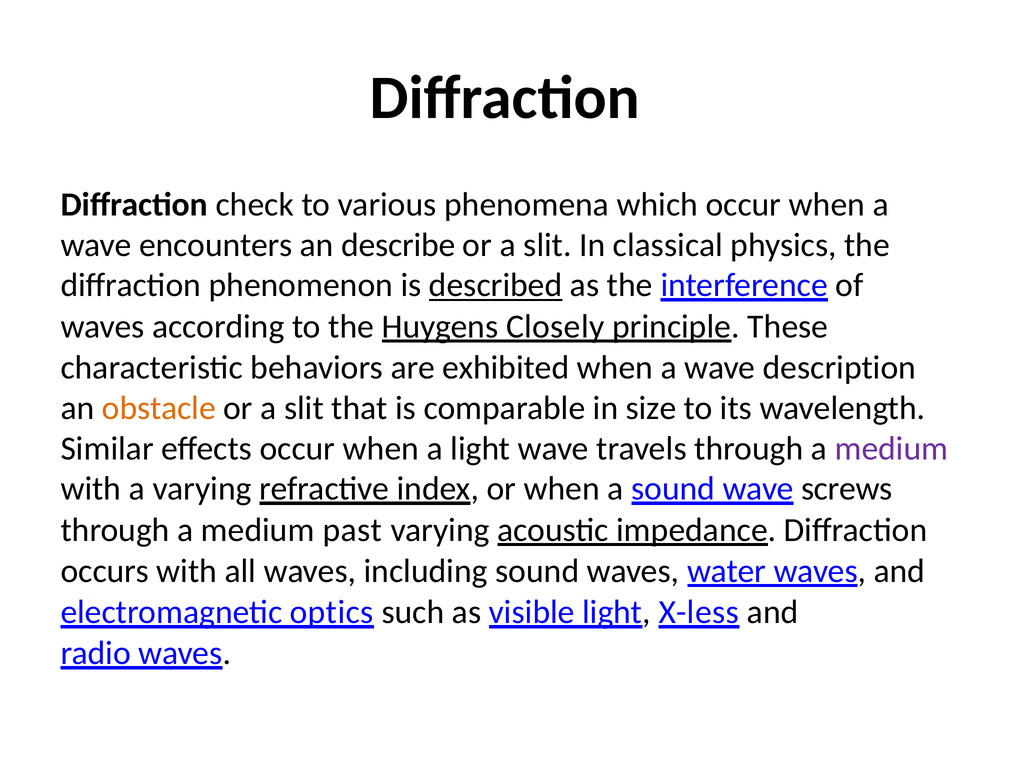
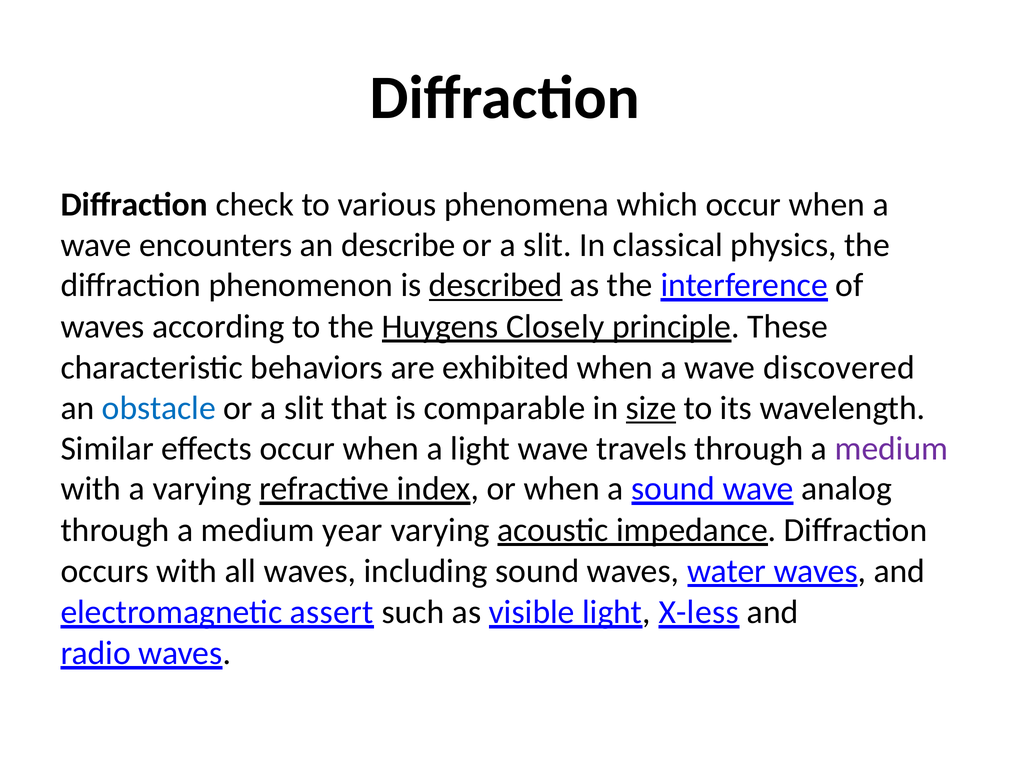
description: description -> discovered (839, 367)
obstacle colour: orange -> blue (159, 408)
size underline: none -> present (651, 408)
screws: screws -> analog (847, 489)
past: past -> year (352, 530)
optics: optics -> assert (332, 612)
